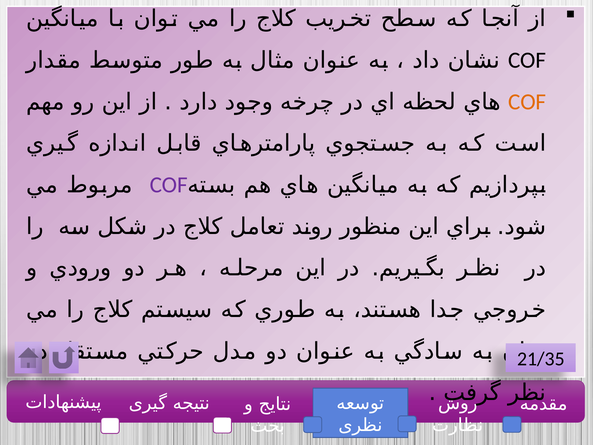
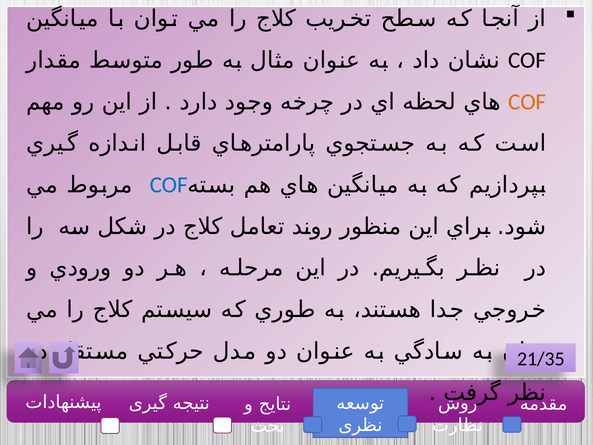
COF colour: purple -> blue (169, 185)
